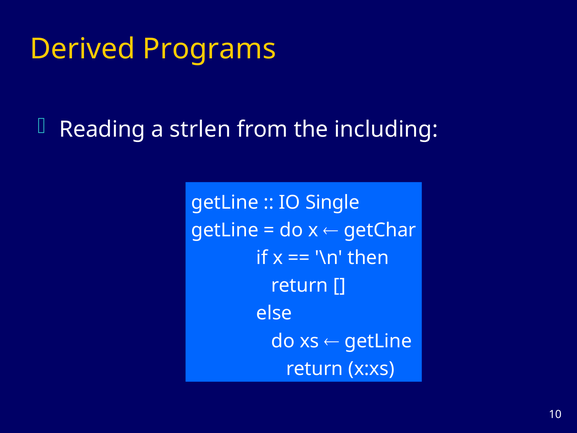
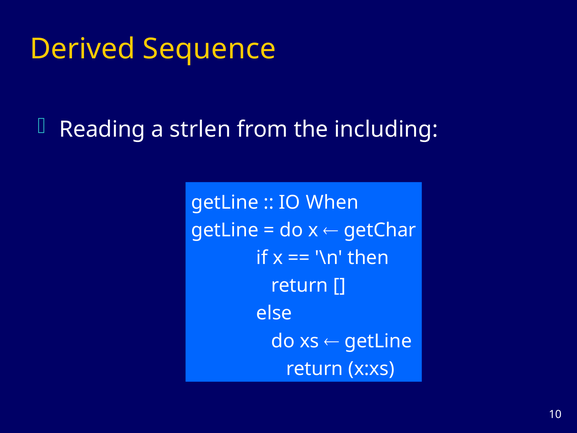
Programs: Programs -> Sequence (209, 49)
Single: Single -> When (332, 202)
